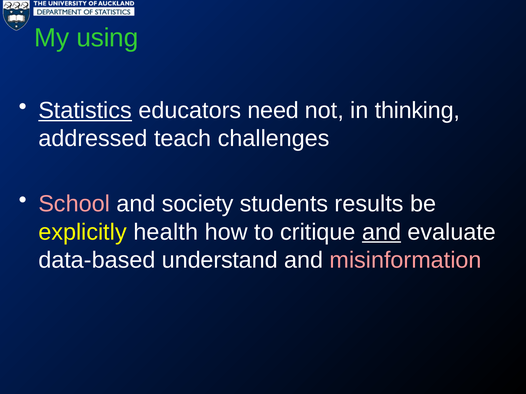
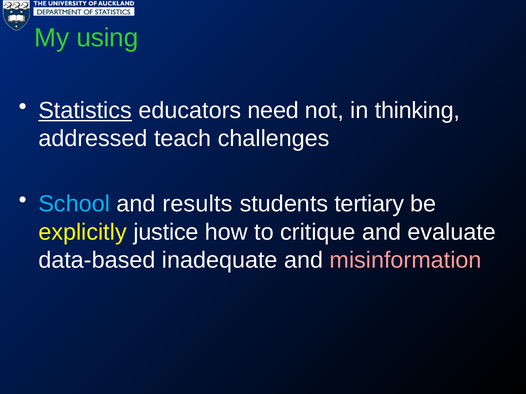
School colour: pink -> light blue (74, 204)
society: society -> results (197, 204)
results: results -> tertiary (369, 204)
health: health -> justice (166, 232)
and underline: present -> none (382, 232)
understand: understand -> inadequate (220, 260)
